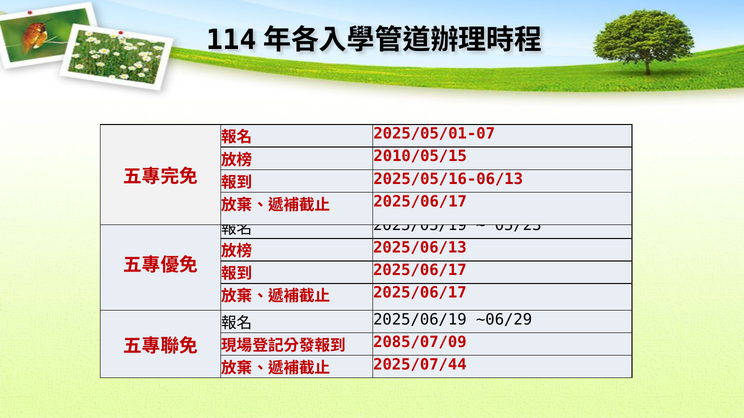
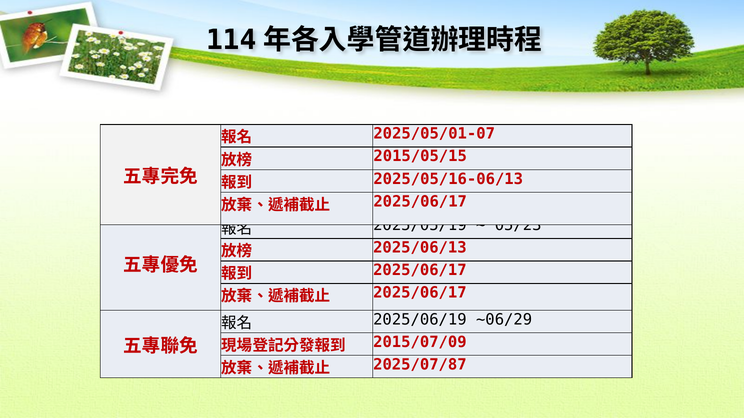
2010/05/15: 2010/05/15 -> 2015/05/15 (420, 157)
2085/07/09: 2085/07/09 -> 2015/07/09 (420, 343)
2025/07/44: 2025/07/44 -> 2025/07/87 (420, 365)
